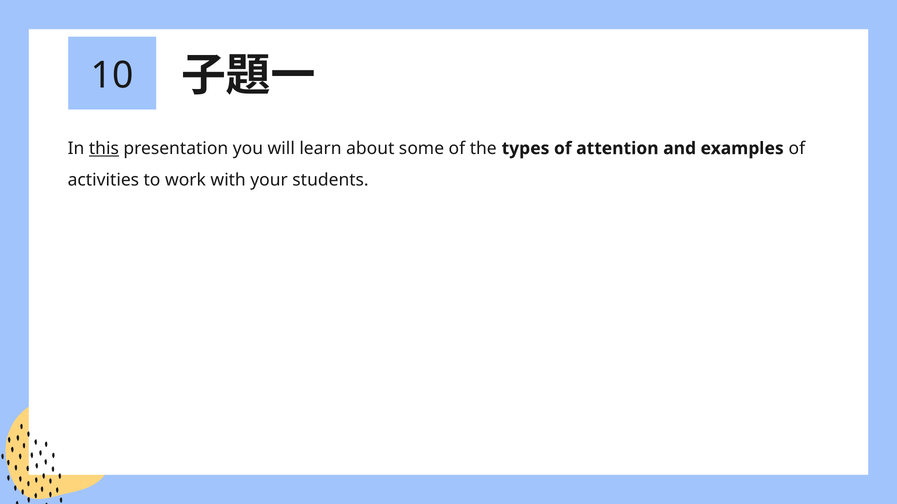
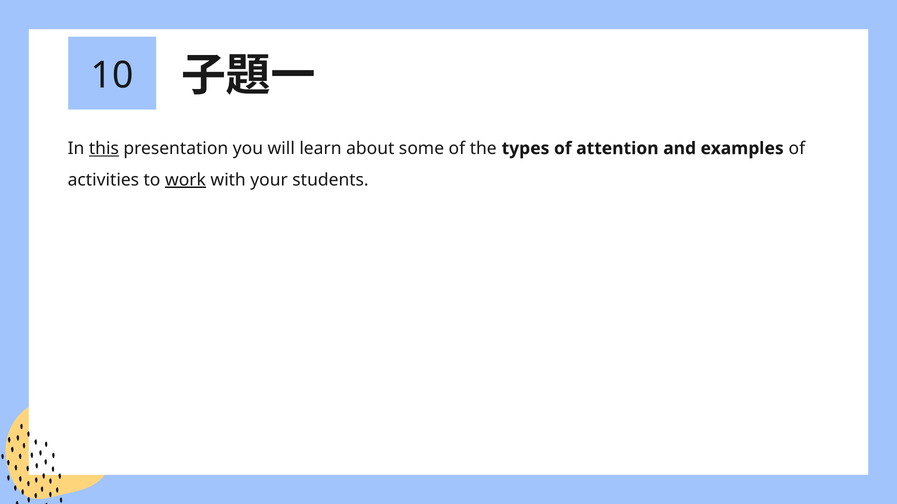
work underline: none -> present (185, 180)
